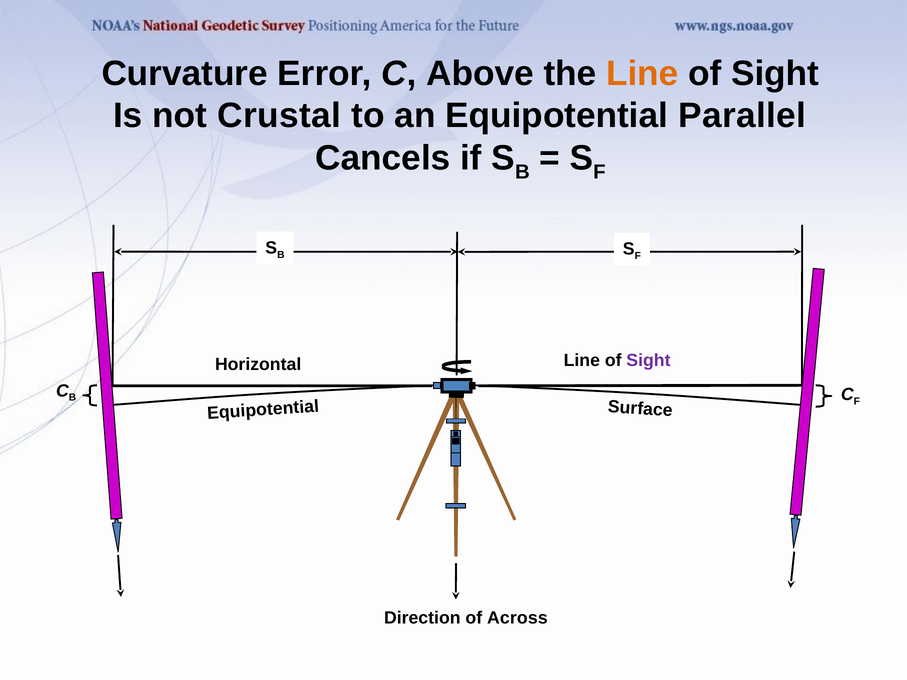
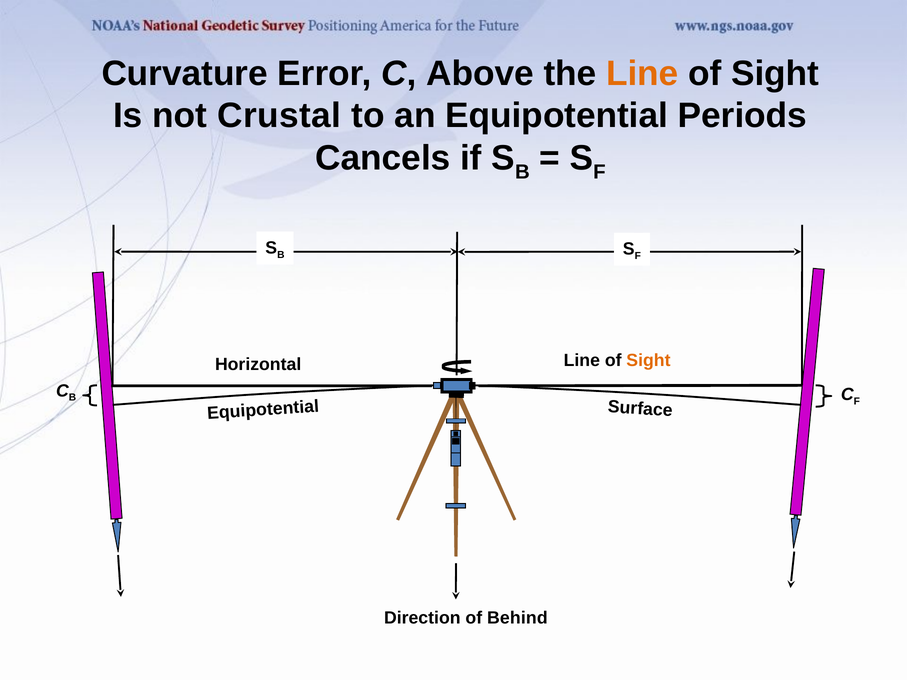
Parallel: Parallel -> Periods (742, 116)
Sight colour: purple -> orange (648, 361)
Across: Across -> Behind (517, 618)
